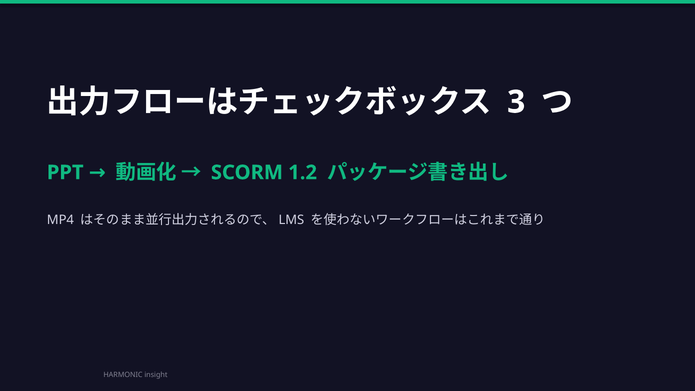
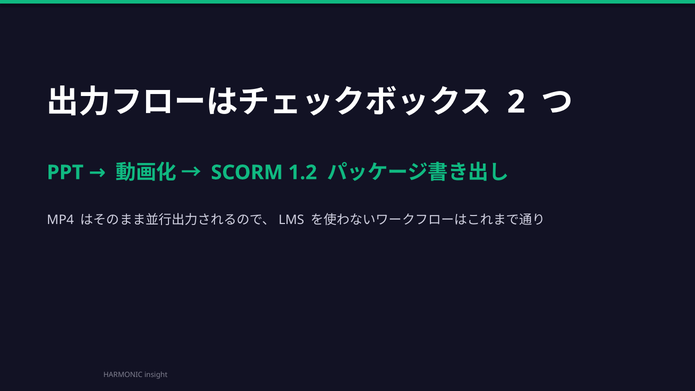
3: 3 -> 2 (516, 102)
